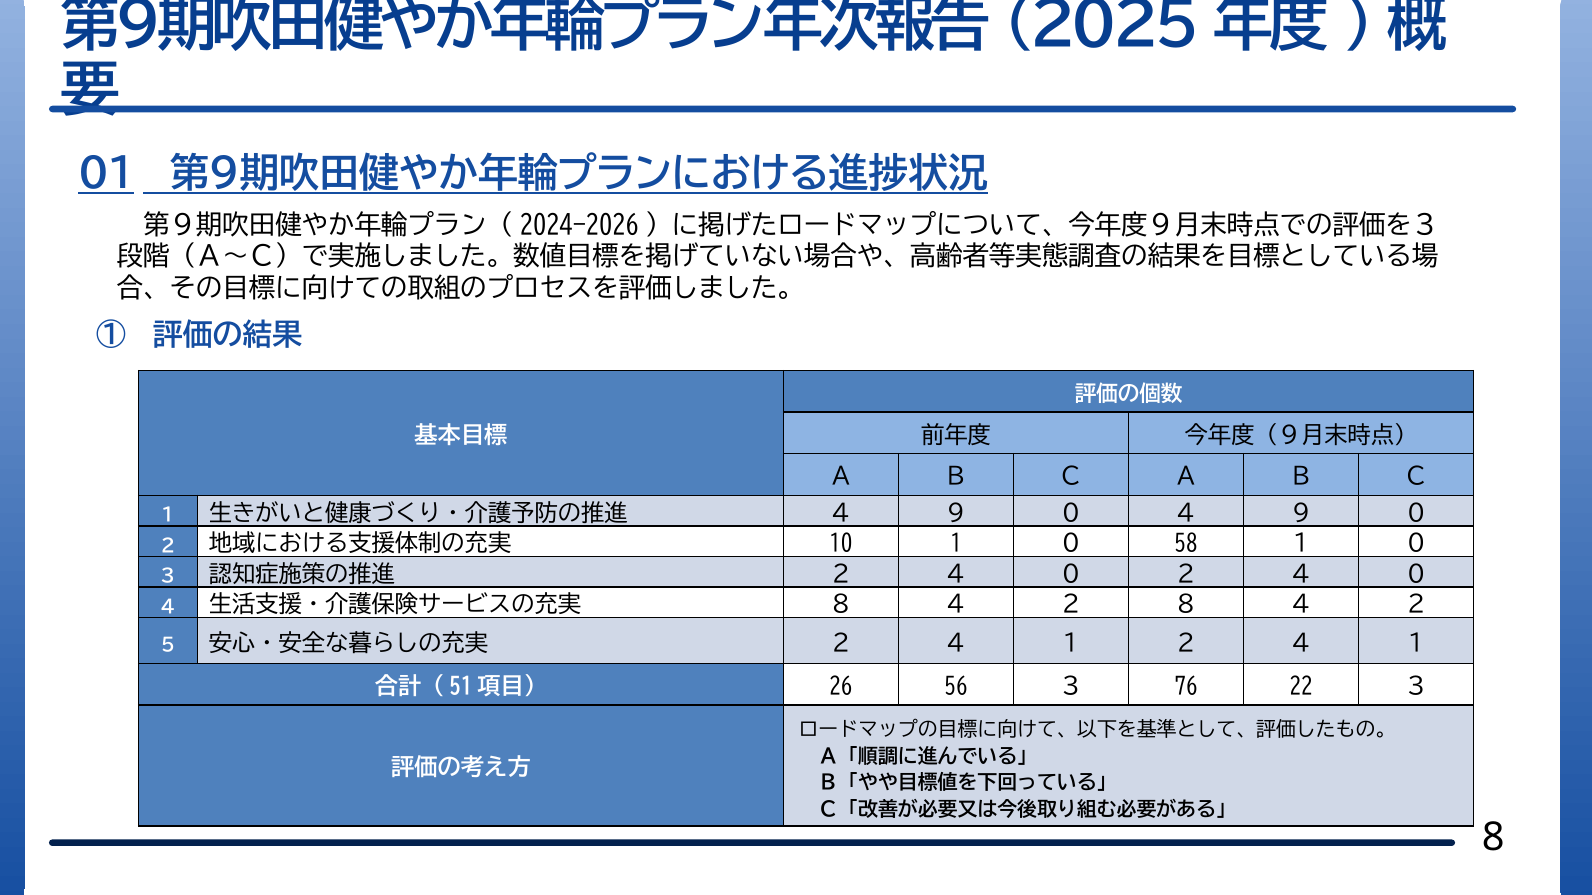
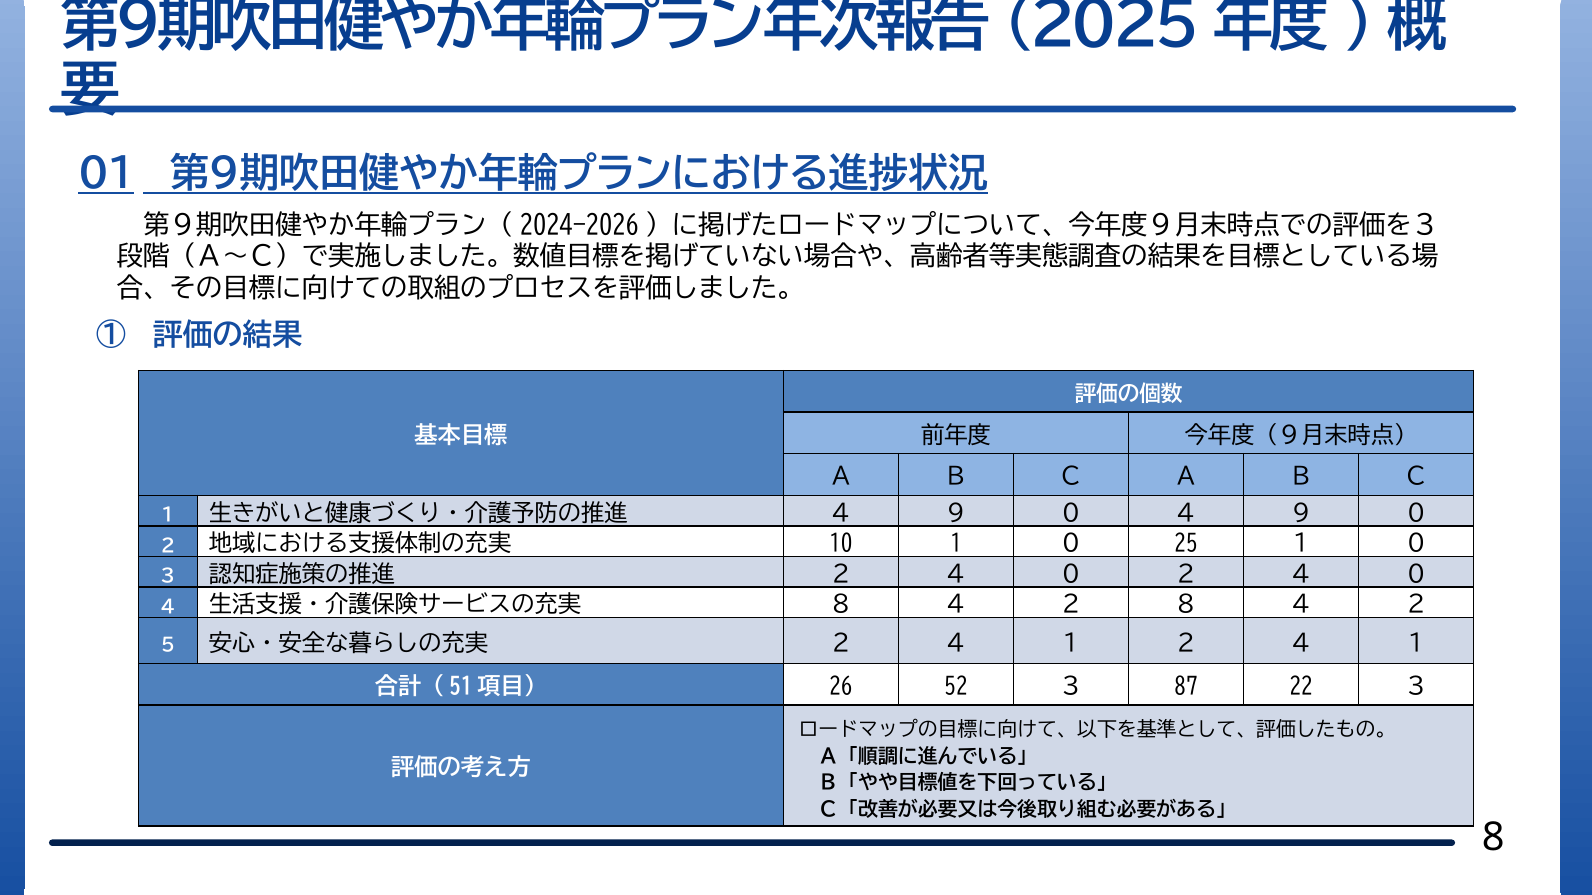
58: 58 -> 25 (1186, 544)
56: 56 -> 52 (956, 687)
76: 76 -> 87 (1186, 687)
